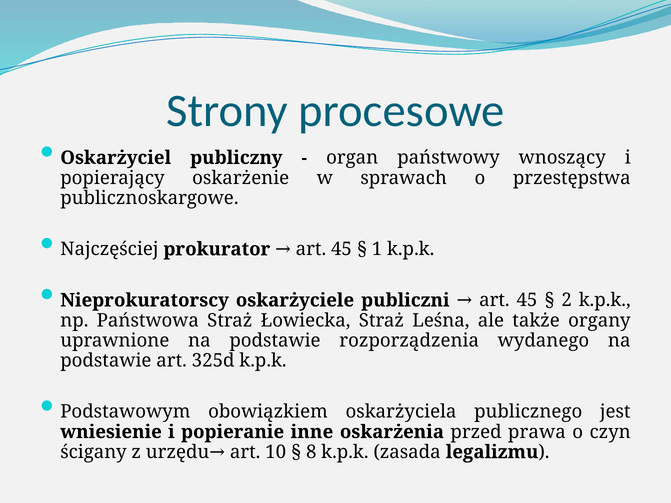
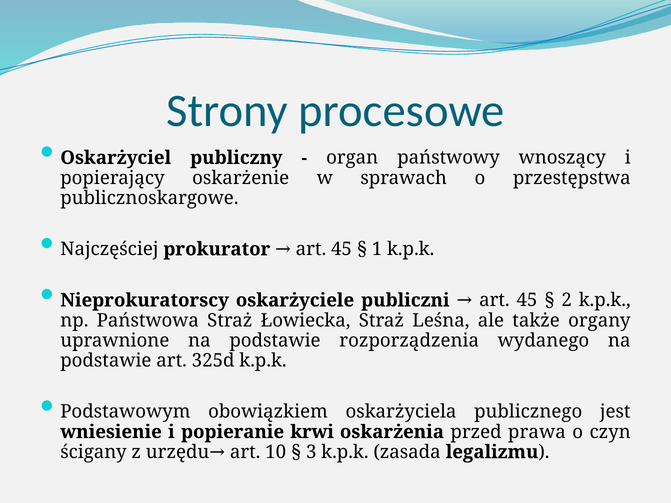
inne: inne -> krwi (312, 432)
8: 8 -> 3 (311, 452)
